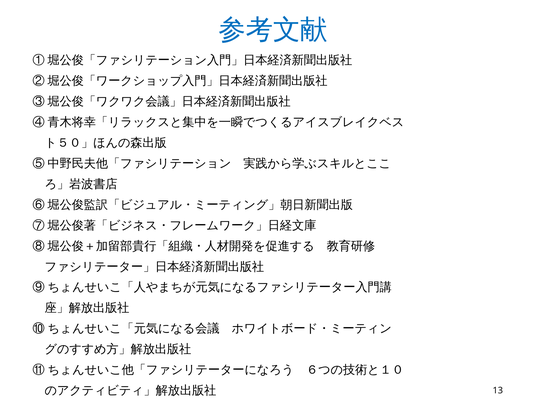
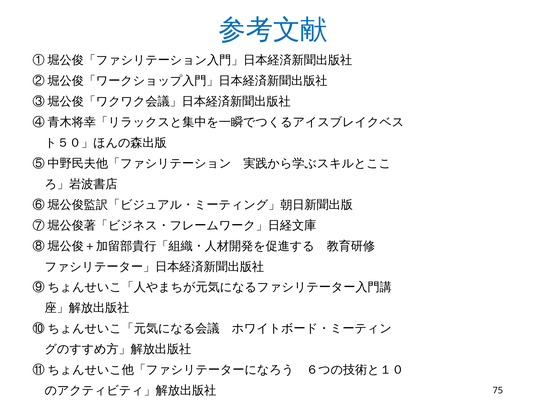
13: 13 -> 75 (498, 391)
